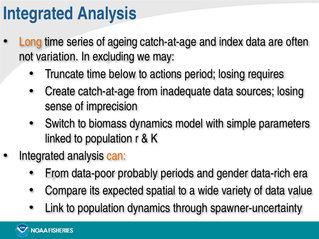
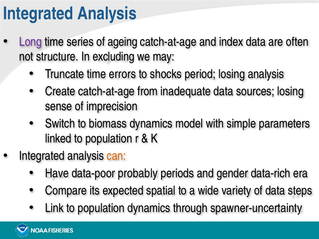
Long colour: orange -> purple (30, 42)
variation: variation -> structure (57, 57)
below: below -> errors (122, 74)
actions: actions -> shocks (166, 74)
losing requires: requires -> analysis (266, 74)
From: From -> Have (57, 173)
value: value -> steps (300, 191)
